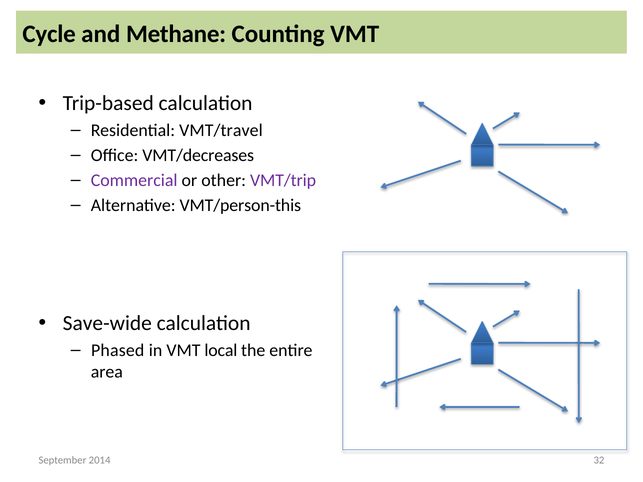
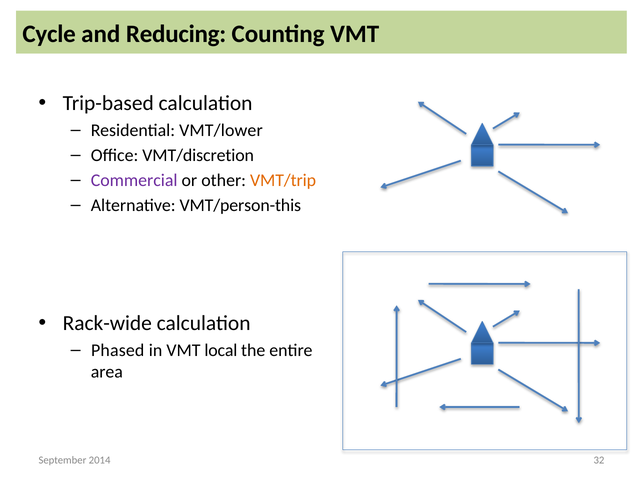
Methane: Methane -> Reducing (176, 34)
VMT/travel: VMT/travel -> VMT/lower (221, 130)
VMT/decreases: VMT/decreases -> VMT/discretion (198, 155)
VMT/trip colour: purple -> orange (283, 180)
Save-wide: Save-wide -> Rack-wide (107, 323)
